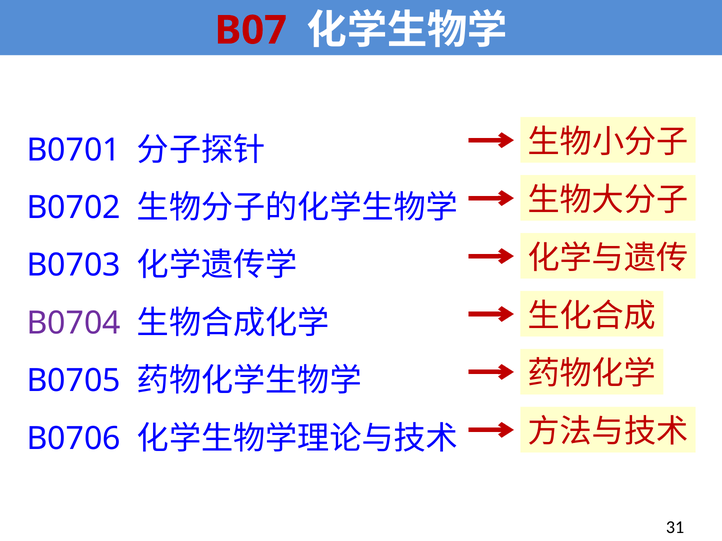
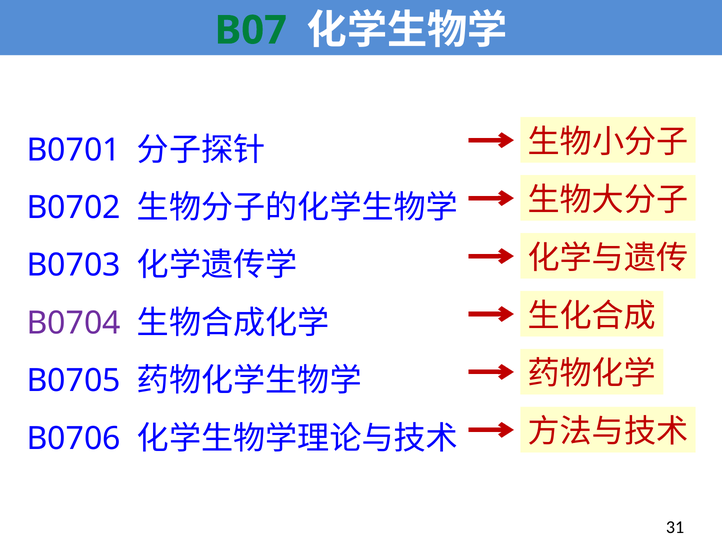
B07 colour: red -> green (251, 30)
